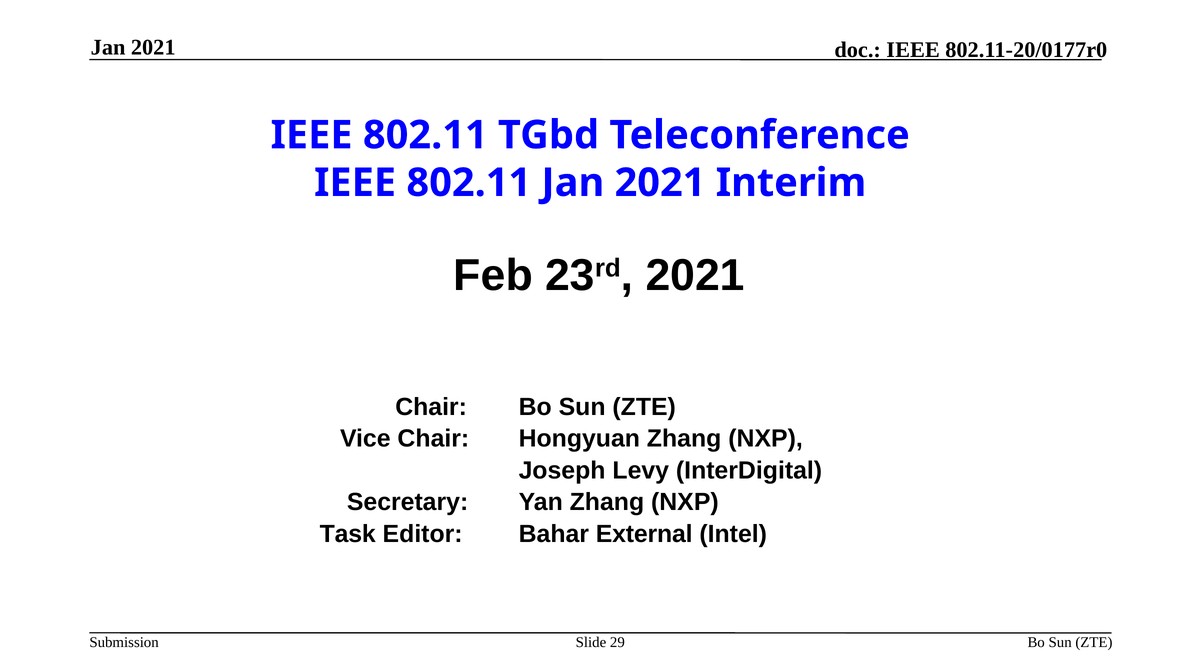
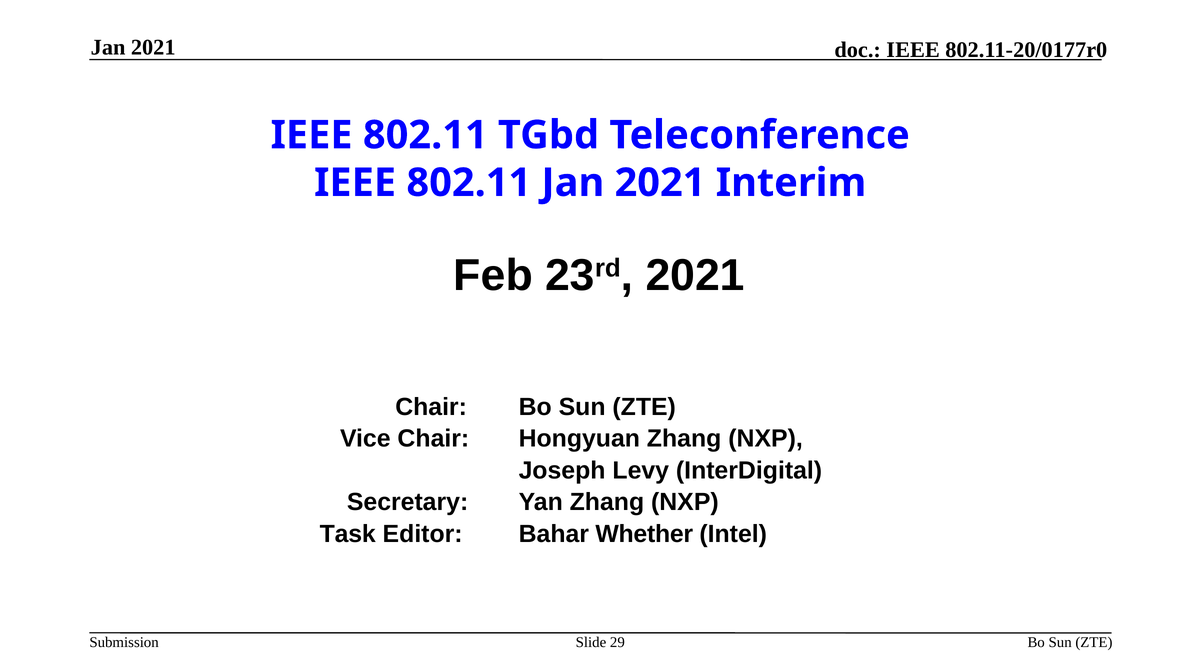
External: External -> Whether (644, 534)
